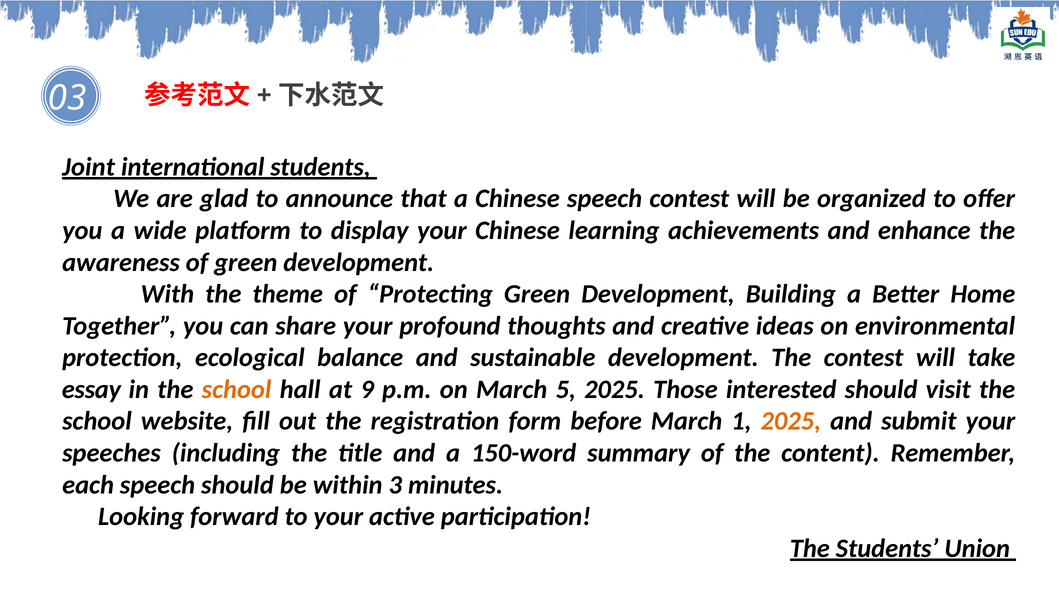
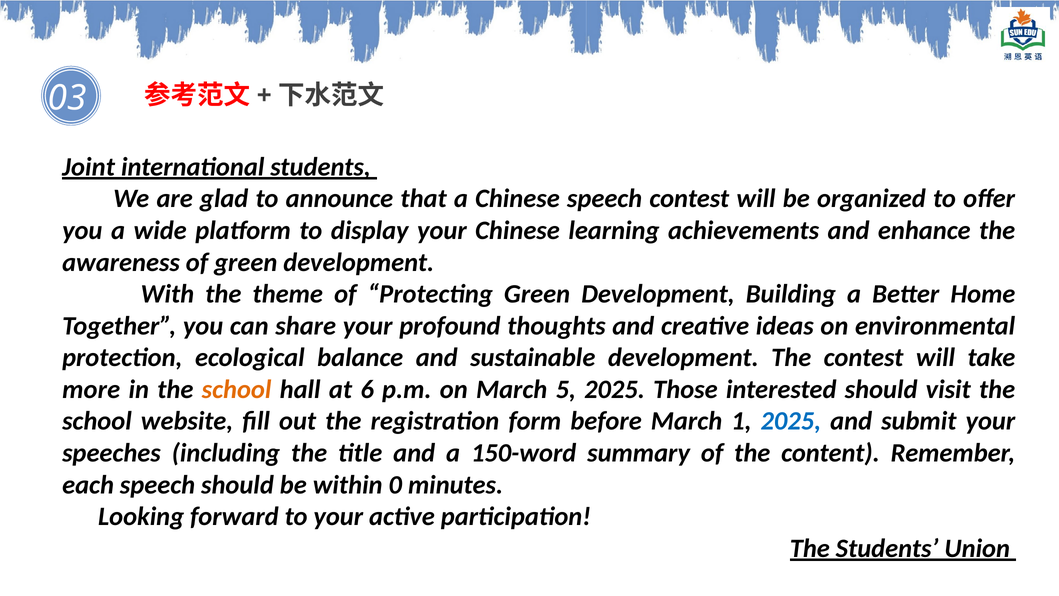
essay: essay -> more (91, 389)
9: 9 -> 6 (367, 389)
2025 colour: orange -> blue (791, 421)
3: 3 -> 0 (395, 485)
